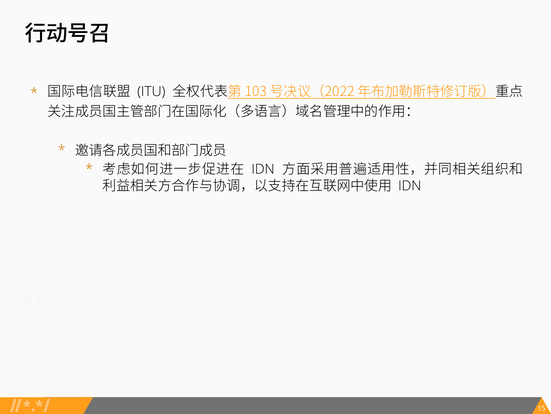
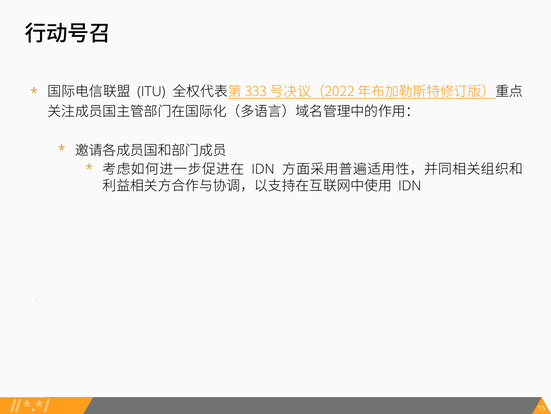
103: 103 -> 333 (256, 91)
